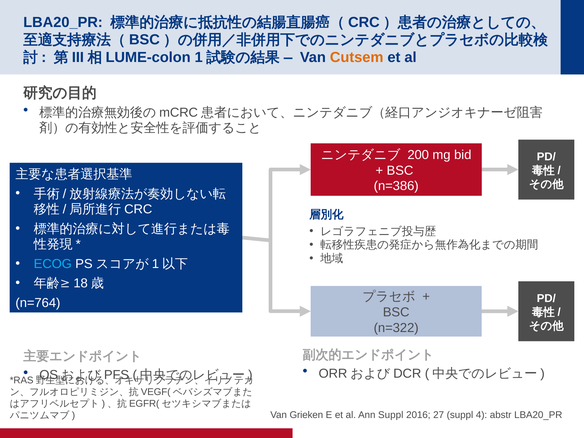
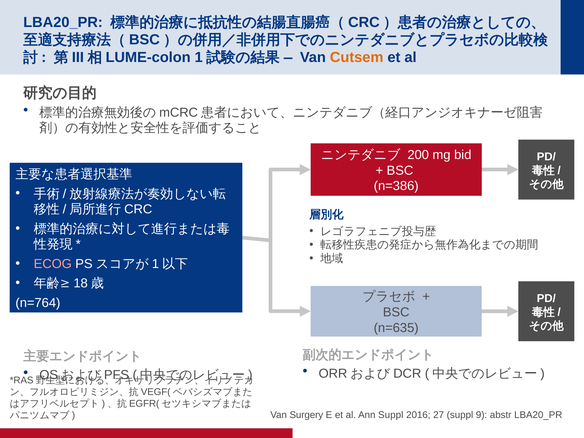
ECOG colour: light blue -> pink (53, 264)
n=322: n=322 -> n=635 (396, 328)
Grieken: Grieken -> Surgery (306, 415)
4: 4 -> 9 (482, 415)
